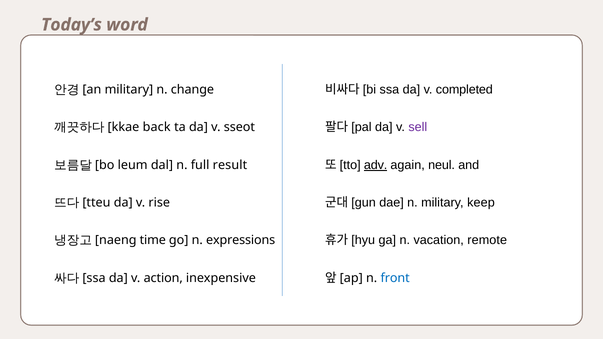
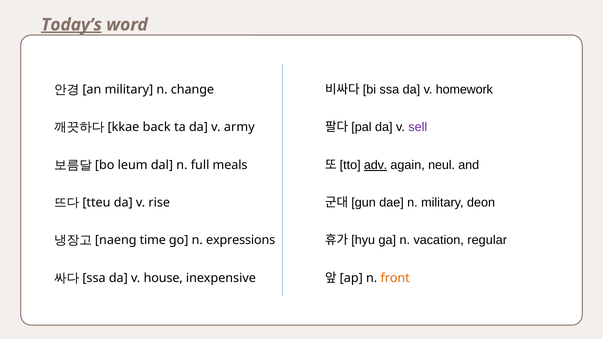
Today’s underline: none -> present (71, 25)
completed: completed -> homework (464, 90)
sseot: sseot -> army (239, 127)
result: result -> meals (230, 165)
keep: keep -> deon (481, 203)
remote: remote -> regular (487, 240)
front colour: blue -> orange (395, 278)
action: action -> house (163, 278)
